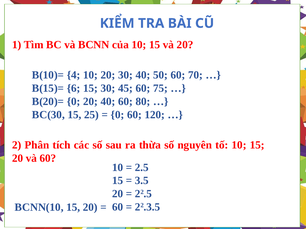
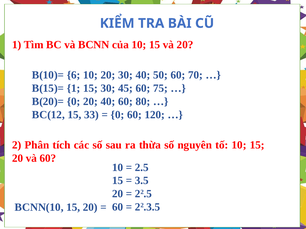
4: 4 -> 6 (74, 75)
B(15)= 6: 6 -> 1 (74, 88)
BC(30: BC(30 -> BC(12 (48, 115)
25: 25 -> 33 (91, 115)
